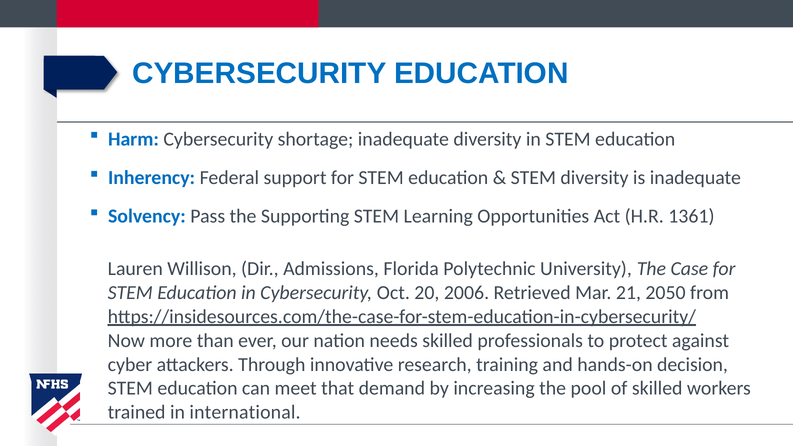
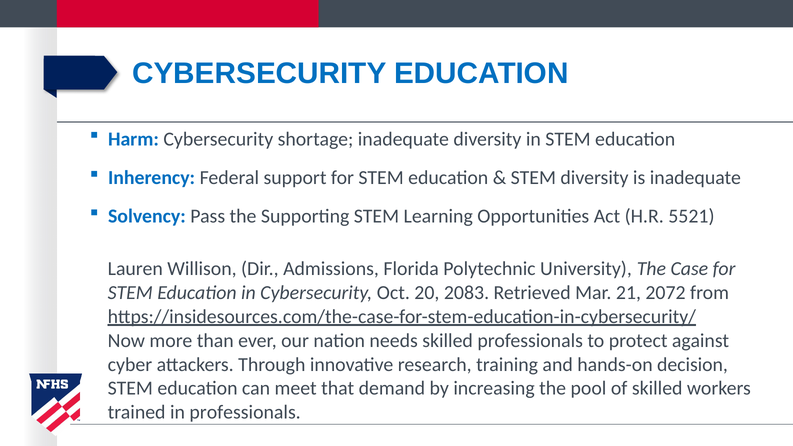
1361: 1361 -> 5521 (691, 216)
2006: 2006 -> 2083 (467, 293)
2050: 2050 -> 2072 (666, 293)
in international: international -> professionals (245, 412)
